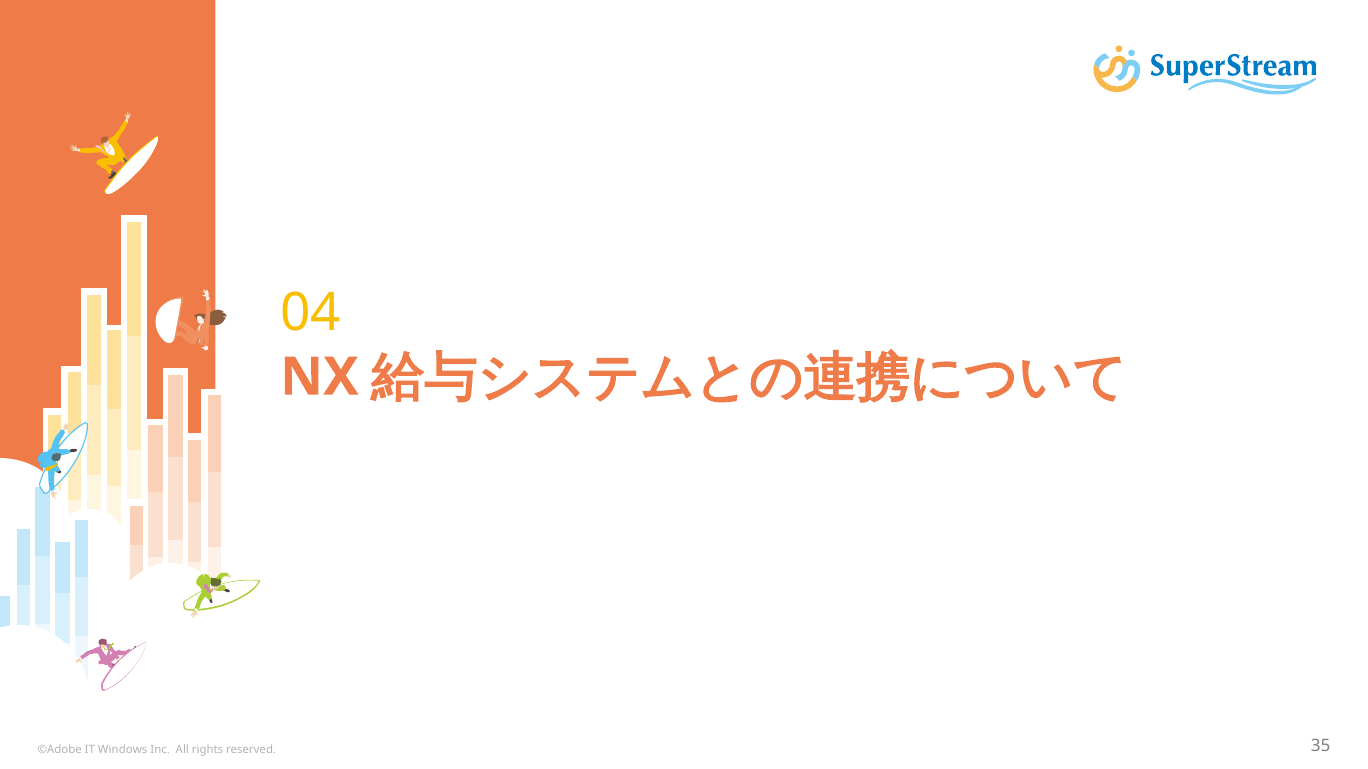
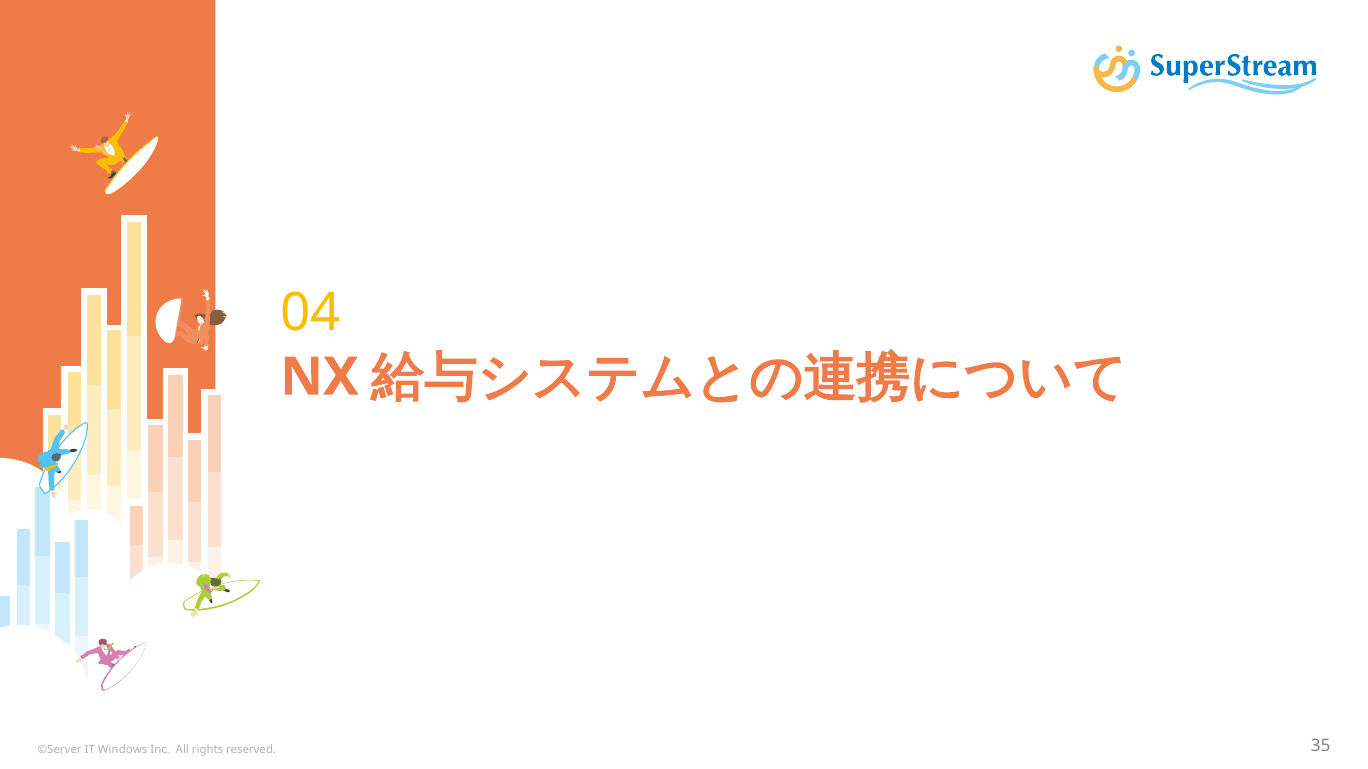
©Adobe: ©Adobe -> ©Server (60, 750)
